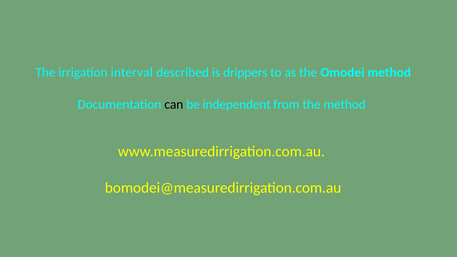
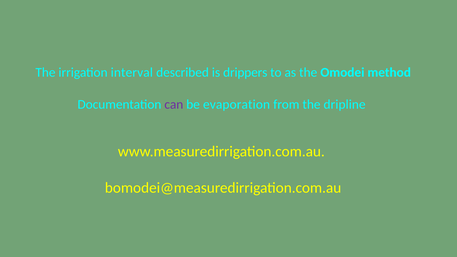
can colour: black -> purple (174, 104)
independent: independent -> evaporation (237, 104)
the method: method -> dripline (345, 104)
